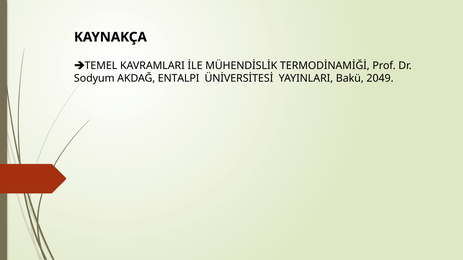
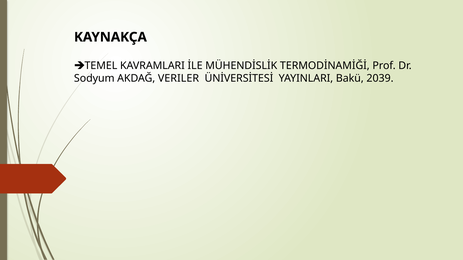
ENTALPI: ENTALPI -> VERILER (178, 79)
2049: 2049 -> 2039 (380, 79)
